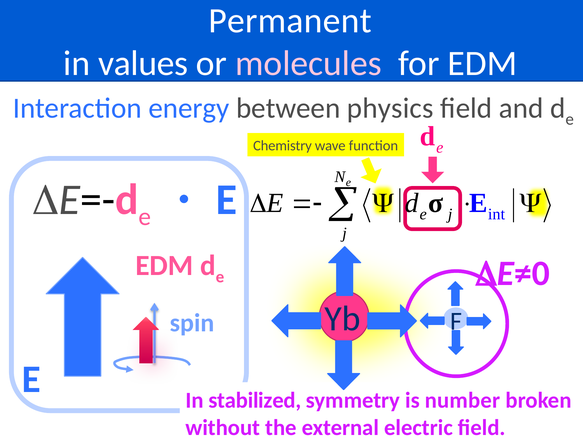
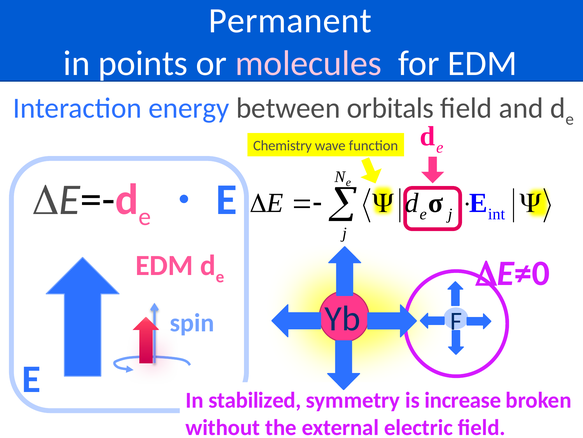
values: values -> points (143, 63)
physics: physics -> orbitals (390, 108)
number: number -> increase (463, 400)
